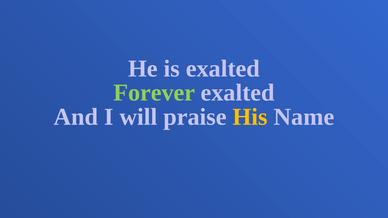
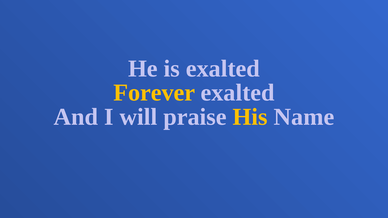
Forever colour: light green -> yellow (154, 93)
